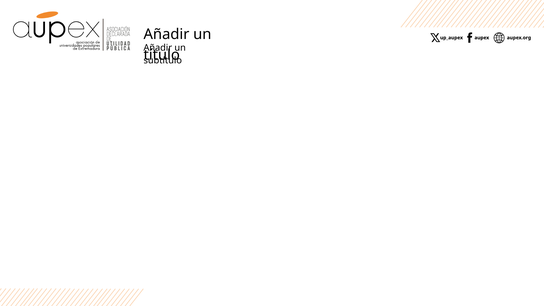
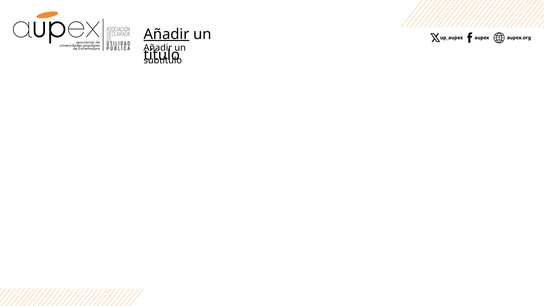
Añadir underline: none -> present (166, 34)
